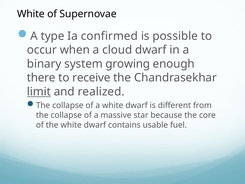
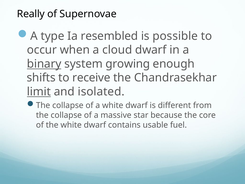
White: White -> Really (31, 14)
confirmed: confirmed -> resembled (109, 36)
binary underline: none -> present (44, 64)
there: there -> shifts (41, 78)
realized: realized -> isolated (101, 92)
